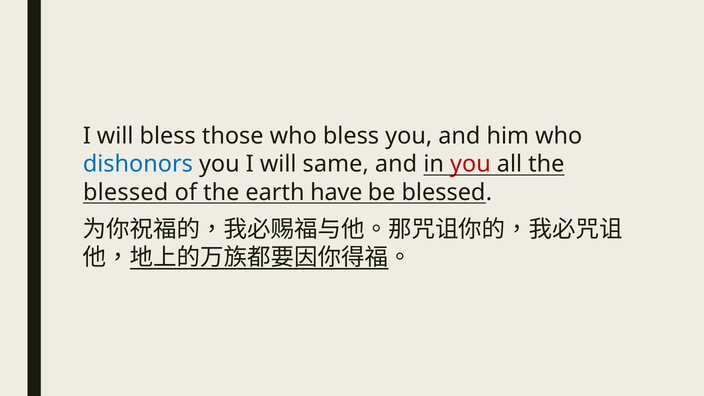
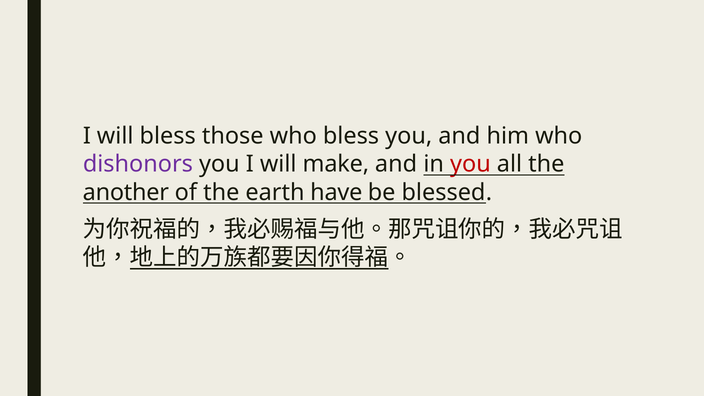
dishonors colour: blue -> purple (138, 164)
same: same -> make (336, 164)
blessed: blessed -> another (126, 192)
